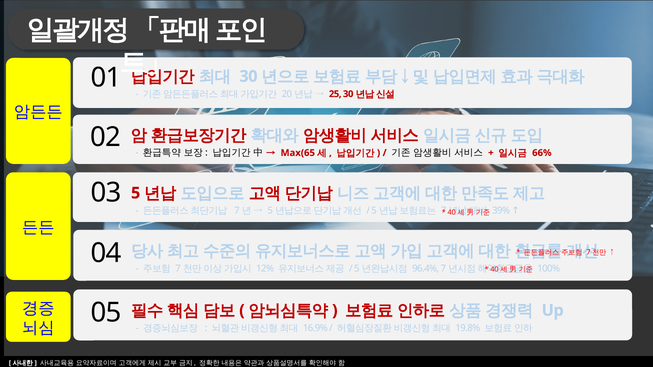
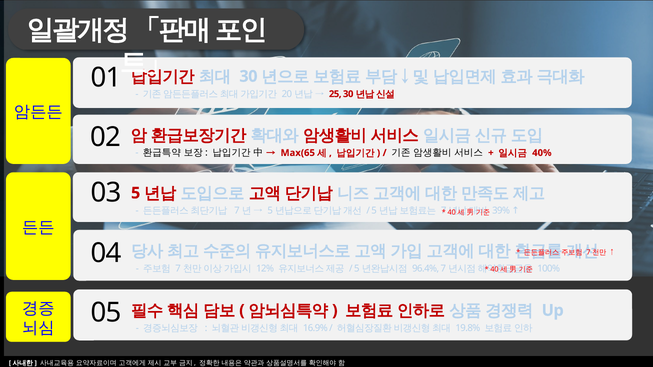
66%: 66% -> 40% (542, 153)
